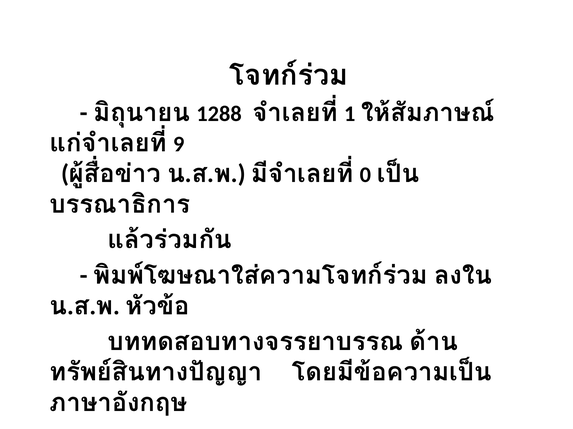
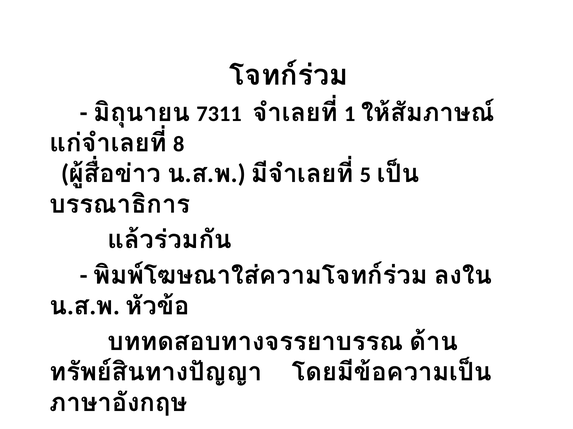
1288: 1288 -> 7311 (219, 114)
9: 9 -> 8 (179, 145)
0: 0 -> 5 (366, 175)
